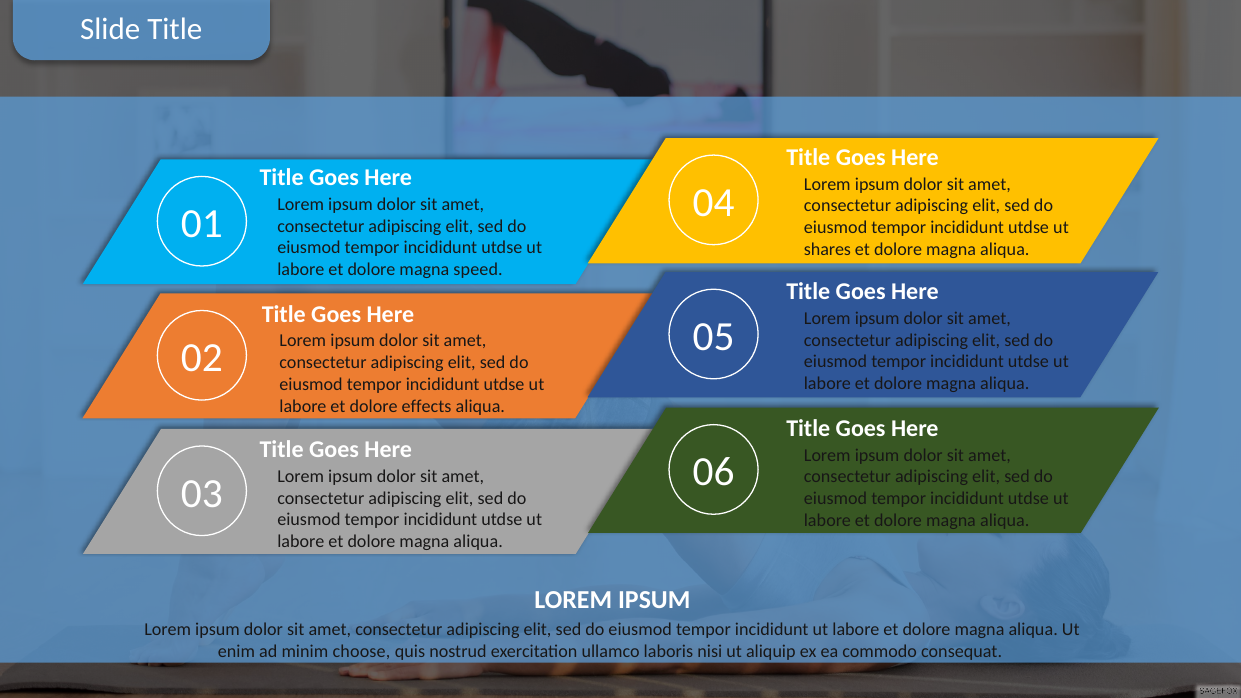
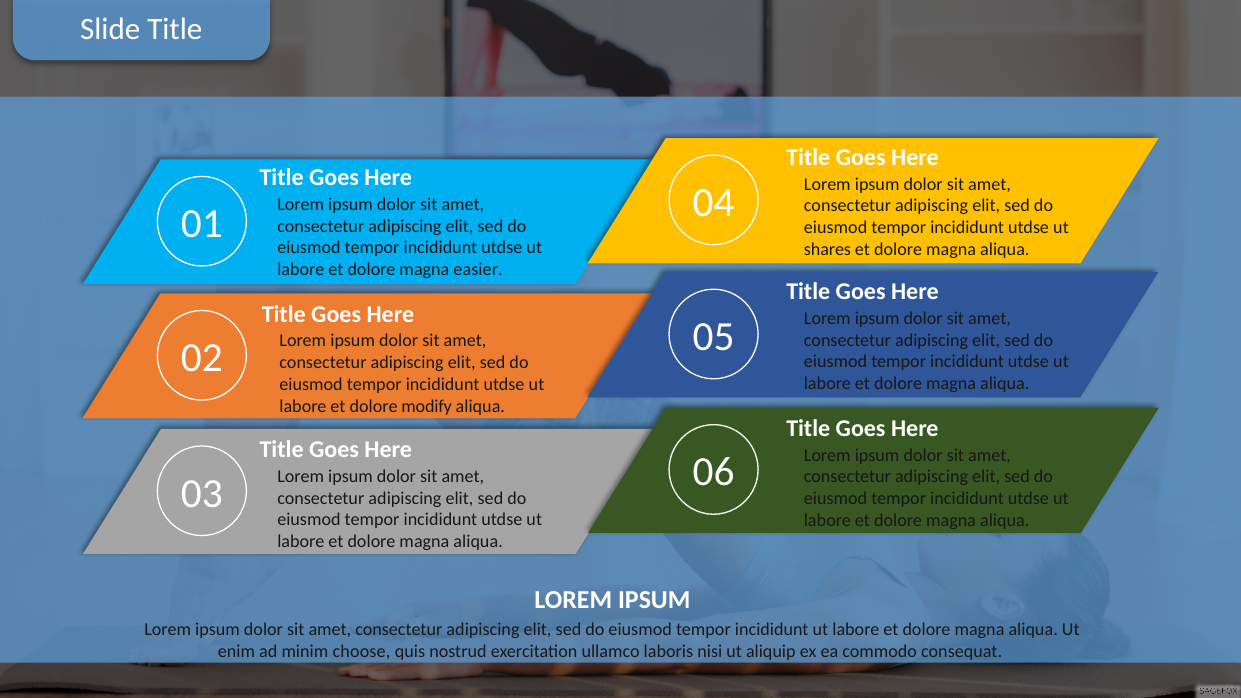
speed: speed -> easier (478, 270)
effects: effects -> modify (427, 406)
